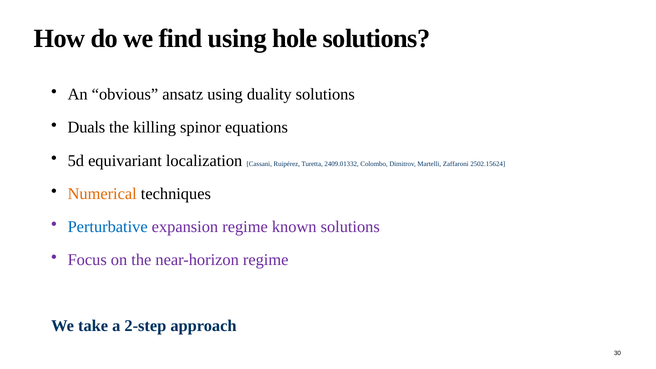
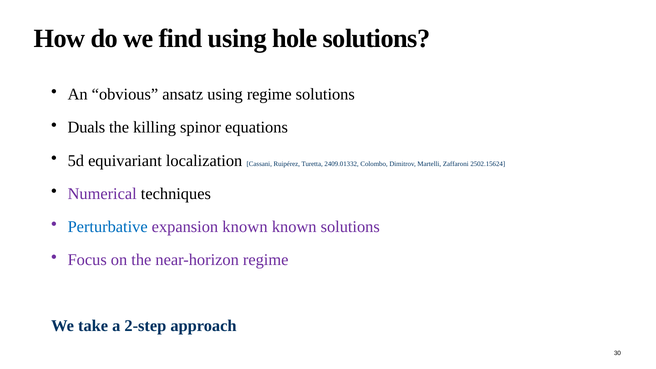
using duality: duality -> regime (269, 94)
Numerical colour: orange -> purple (102, 194)
expansion regime: regime -> known (245, 227)
